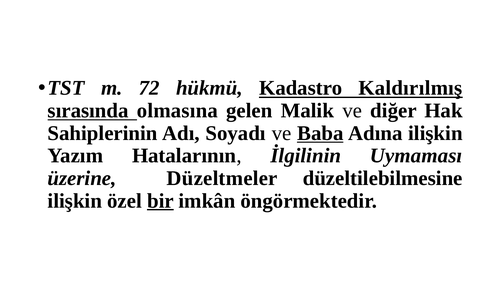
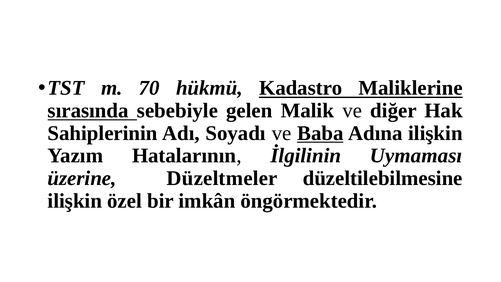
72: 72 -> 70 (149, 88)
Kaldırılmış: Kaldırılmış -> Maliklerine (411, 88)
olmasına: olmasına -> sebebiyle (177, 111)
bir underline: present -> none (160, 201)
